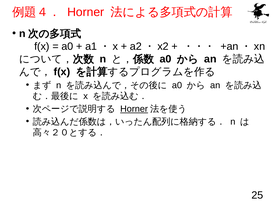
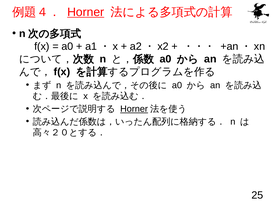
Horner underline: none -> present (86, 12)
